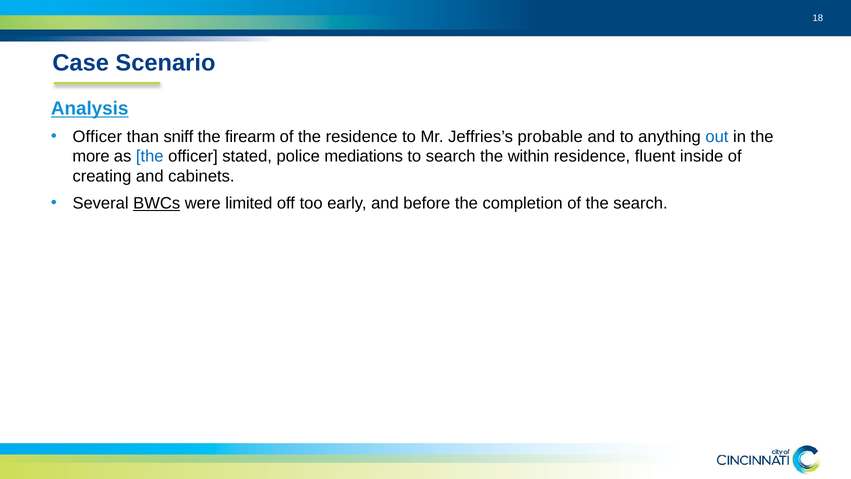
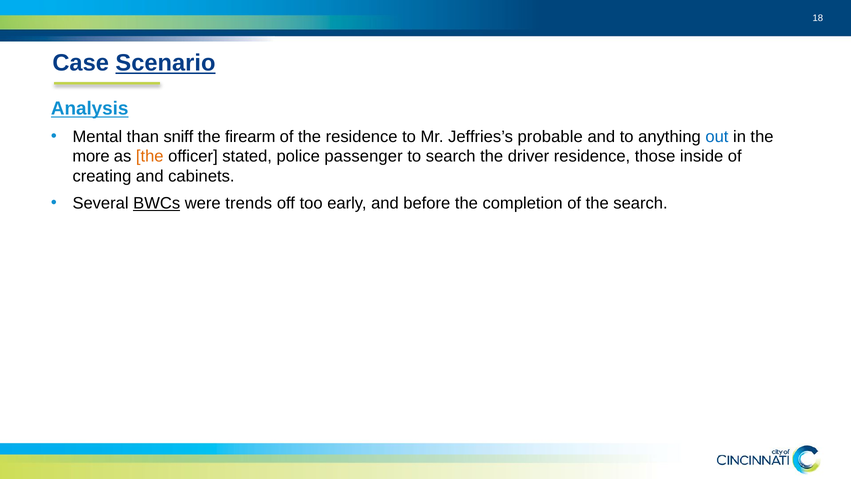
Scenario underline: none -> present (165, 63)
Officer: Officer -> Mental (97, 137)
the colour: blue -> orange (150, 156)
mediations: mediations -> passenger (364, 156)
within: within -> driver (528, 156)
fluent: fluent -> those (655, 156)
limited: limited -> trends (249, 203)
